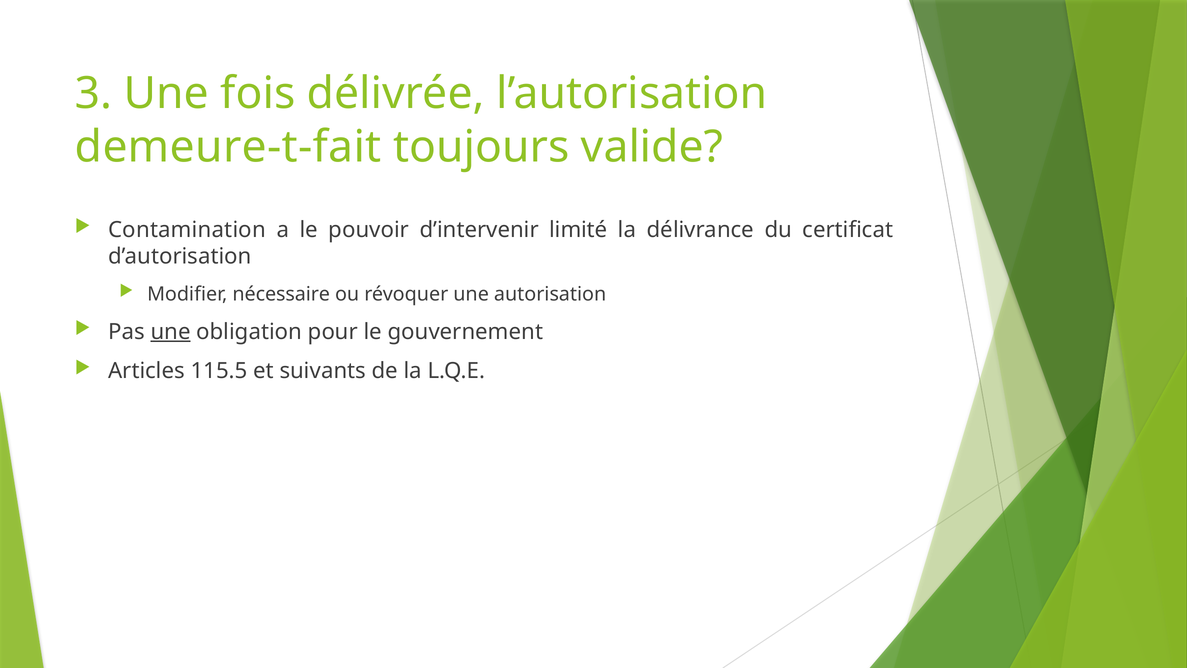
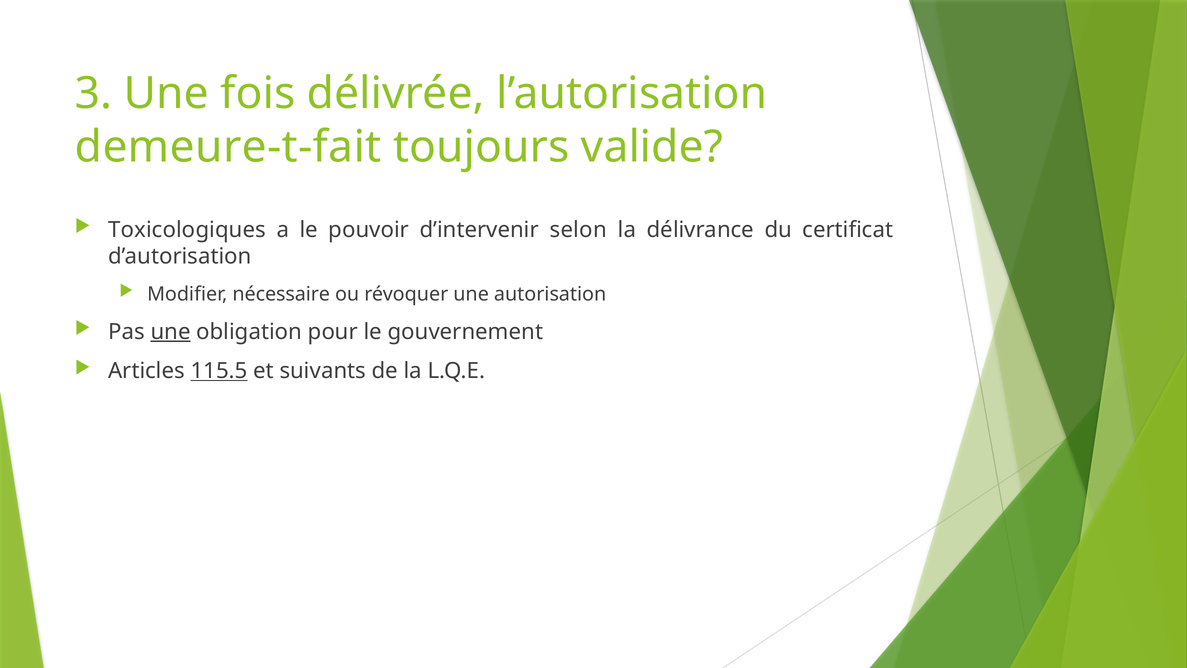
Contamination: Contamination -> Toxicologiques (187, 230)
limité: limité -> selon (578, 230)
115.5 underline: none -> present (219, 371)
